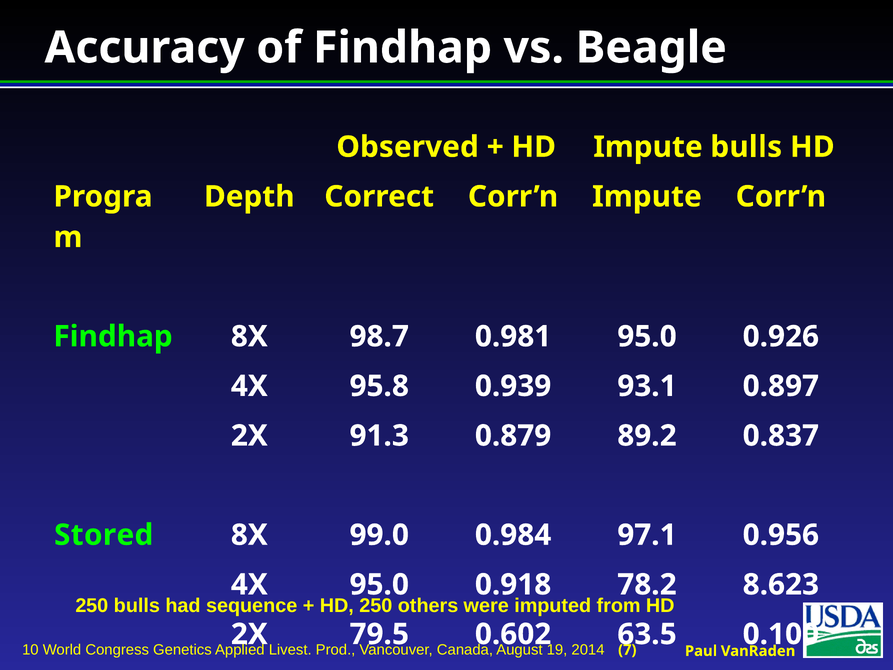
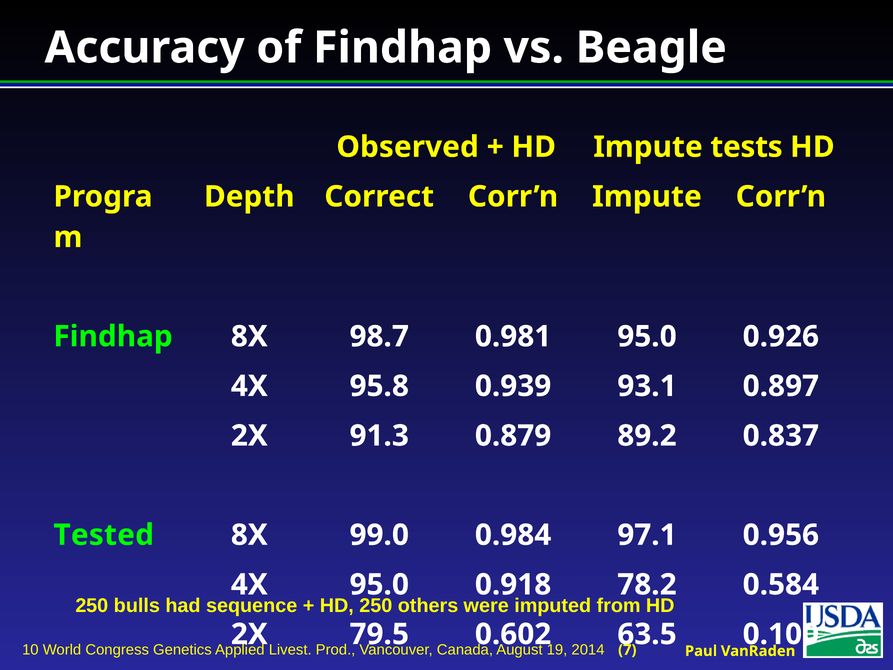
Impute bulls: bulls -> tests (747, 147)
Stored: Stored -> Tested (104, 535)
8.623: 8.623 -> 0.584 (781, 584)
